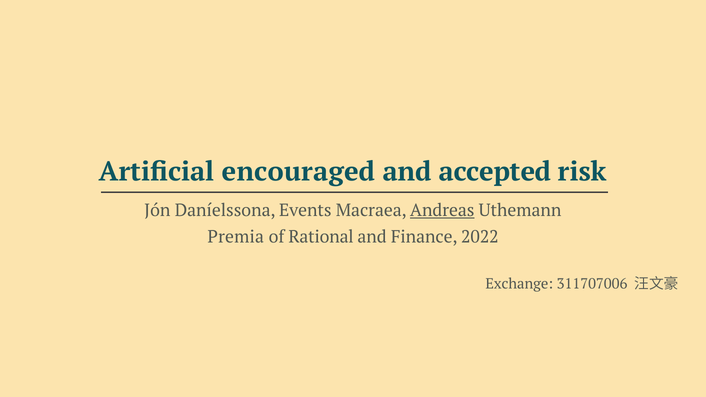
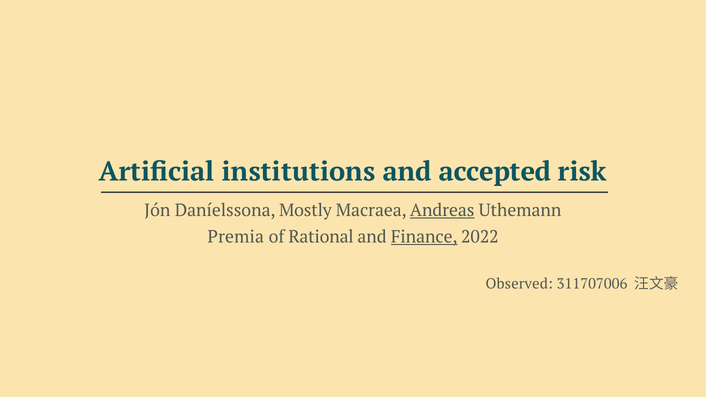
encouraged: encouraged -> institutions (299, 172)
Events: Events -> Mostly (305, 211)
Finance underline: none -> present (424, 237)
Exchange: Exchange -> Observed (519, 284)
